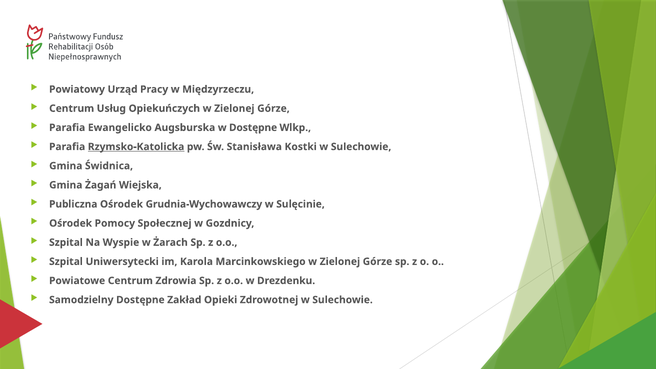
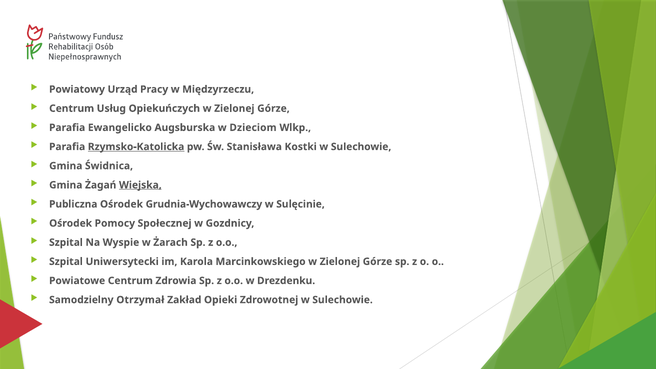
w Dostępne: Dostępne -> Dzieciom (253, 128)
Wiejska underline: none -> present (140, 185)
Samodzielny Dostępne: Dostępne -> Otrzymał (140, 300)
